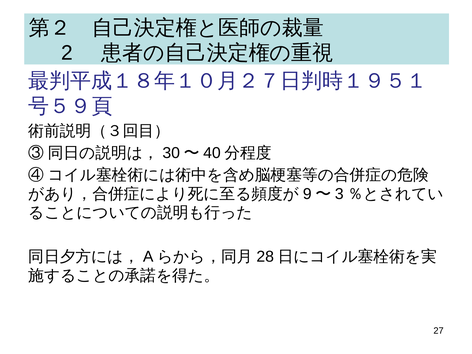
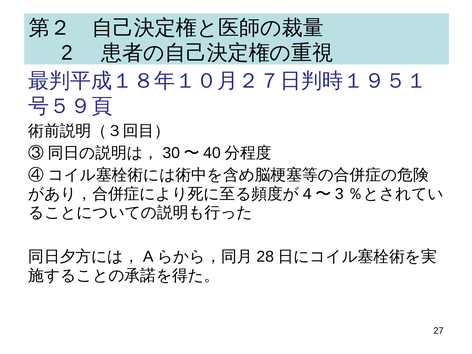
9: 9 -> 4 (307, 194)
